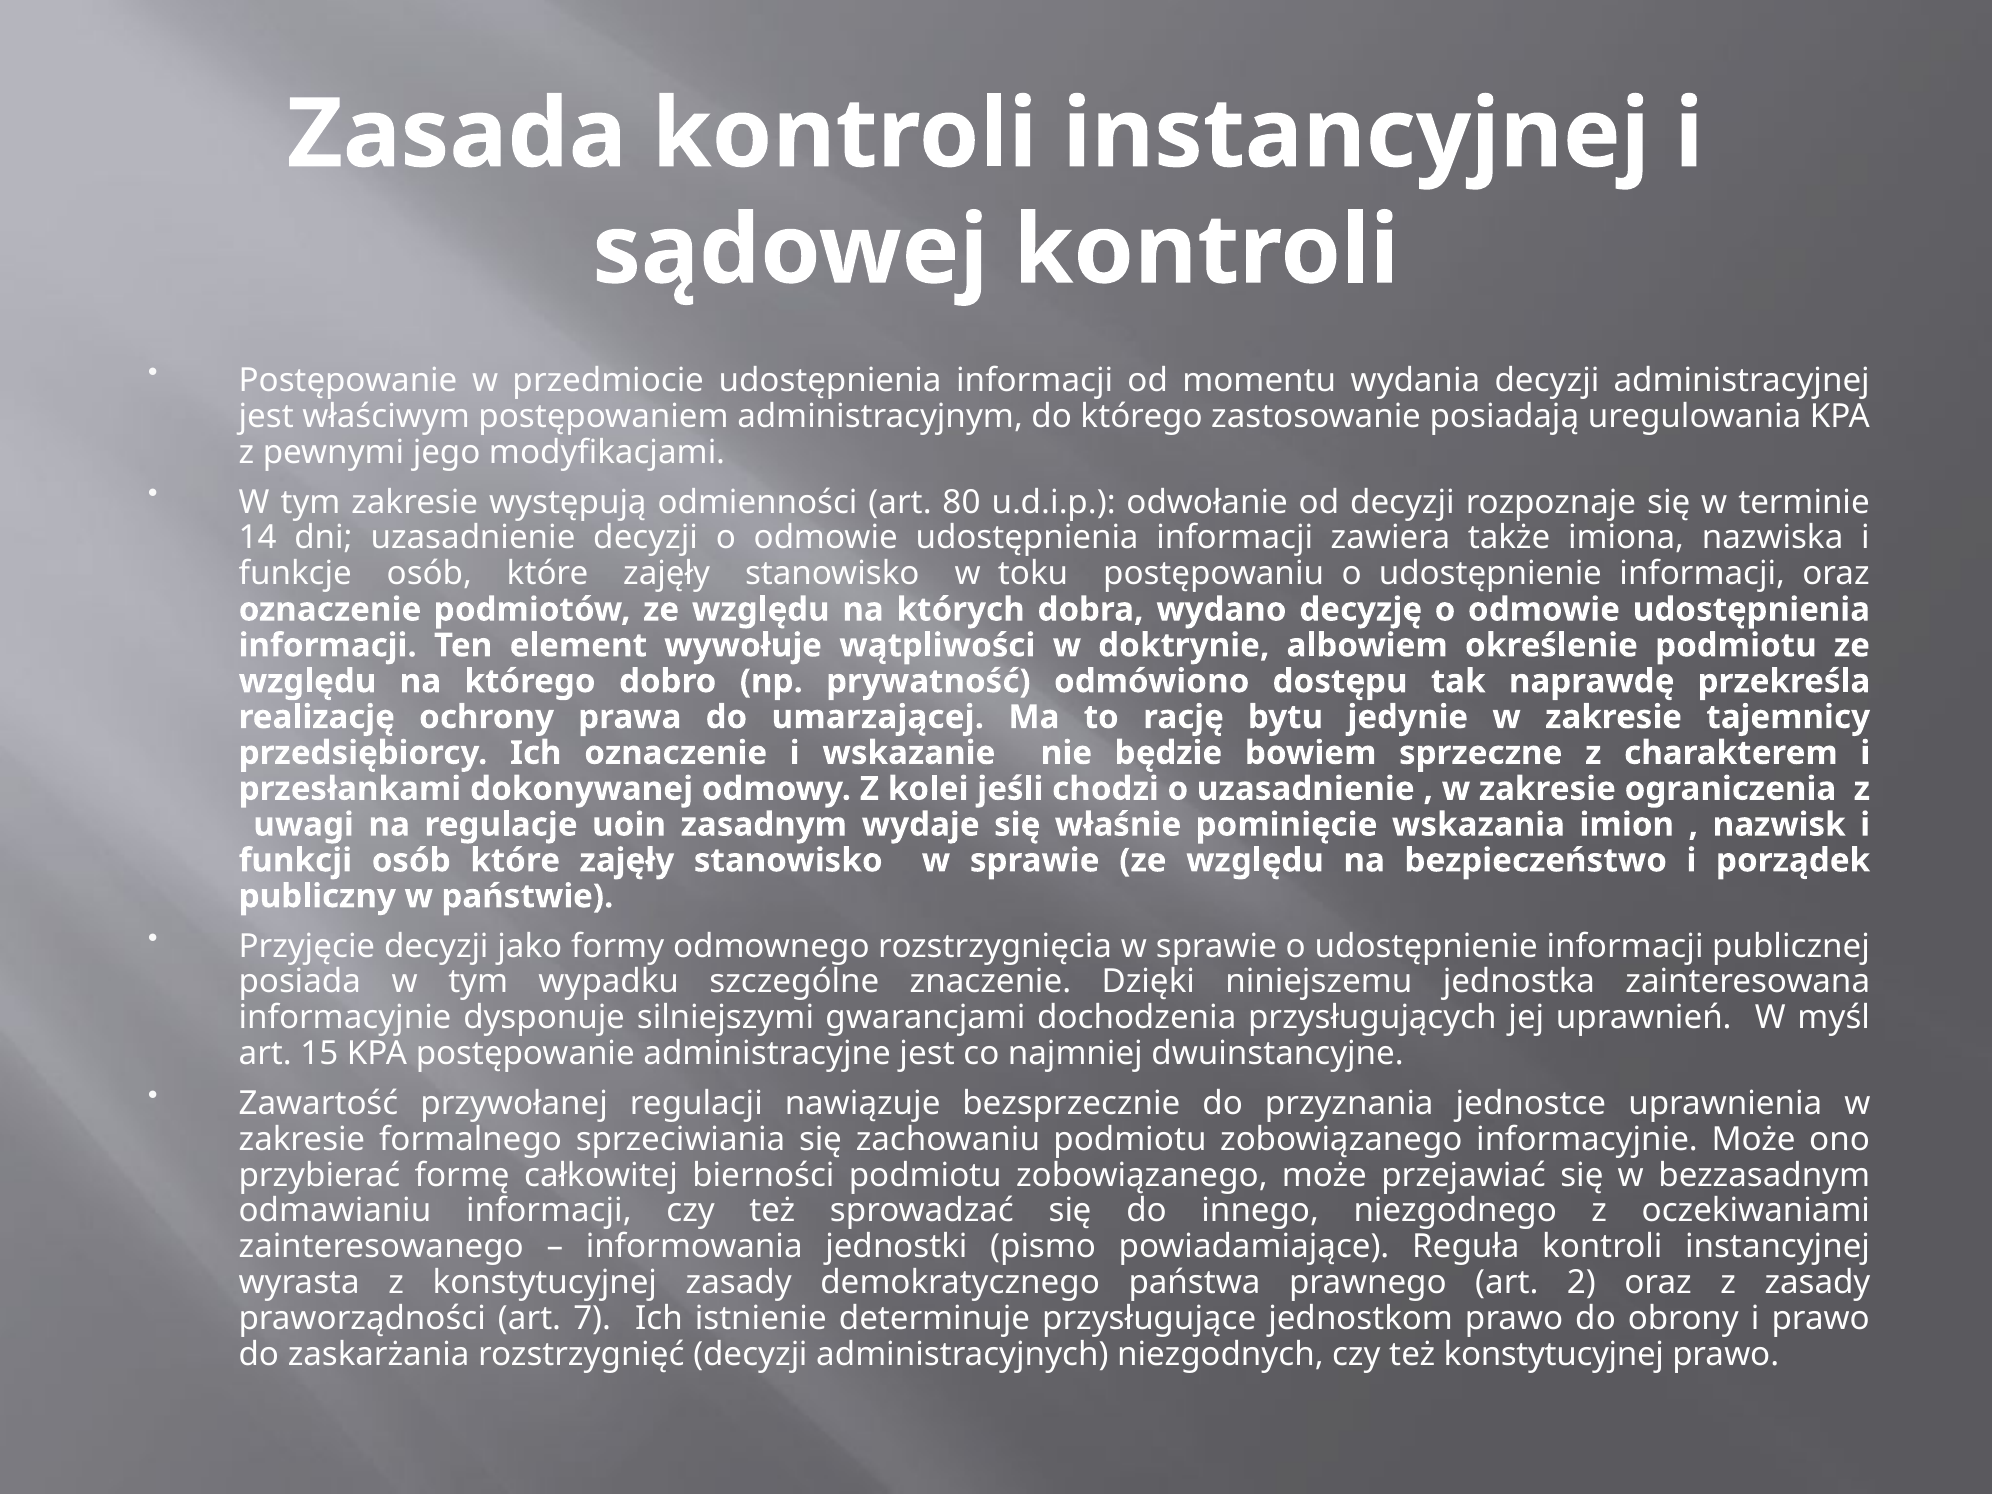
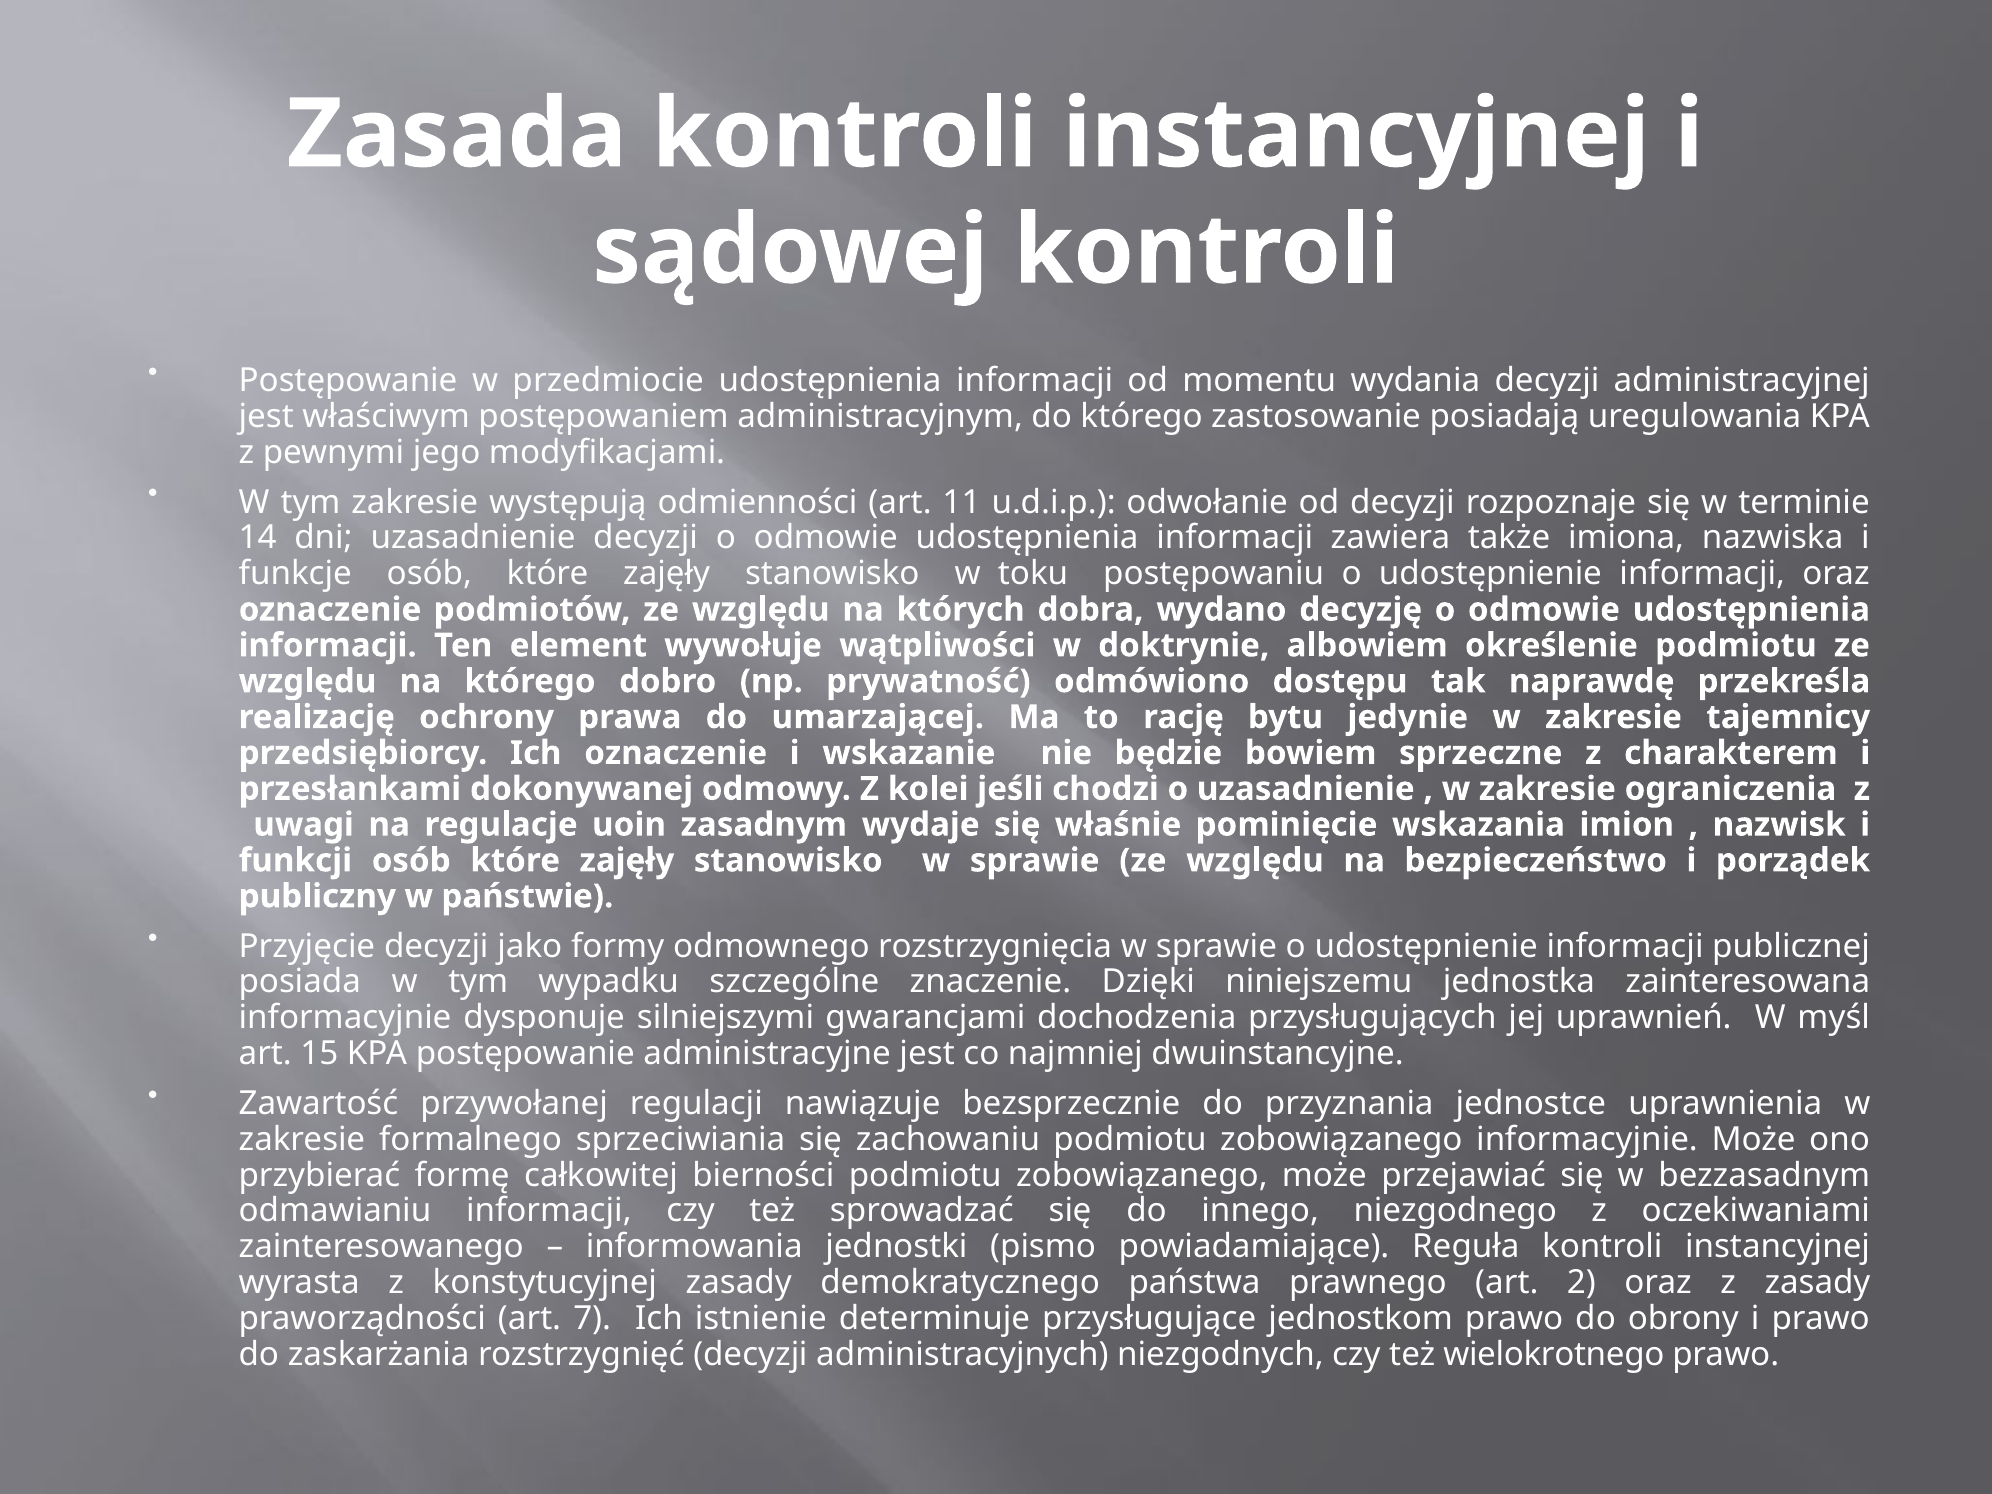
80: 80 -> 11 (961, 502)
też konstytucyjnej: konstytucyjnej -> wielokrotnego (1554, 1354)
